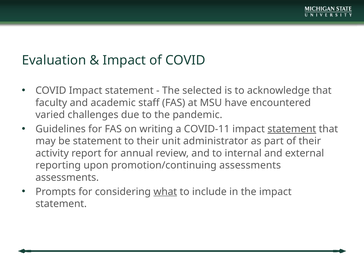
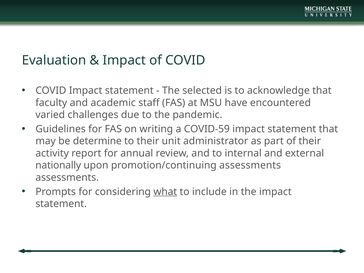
COVID-11: COVID-11 -> COVID-59 (207, 129)
statement underline: present -> none (292, 129)
be statement: statement -> determine (97, 141)
reporting: reporting -> nationally (58, 165)
